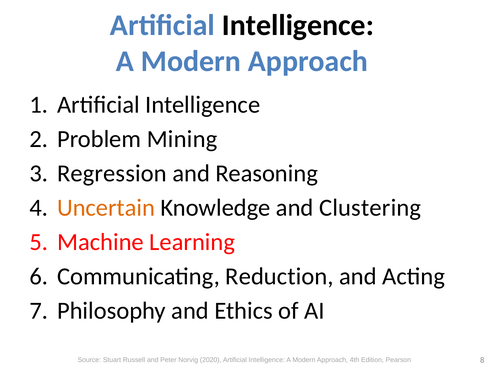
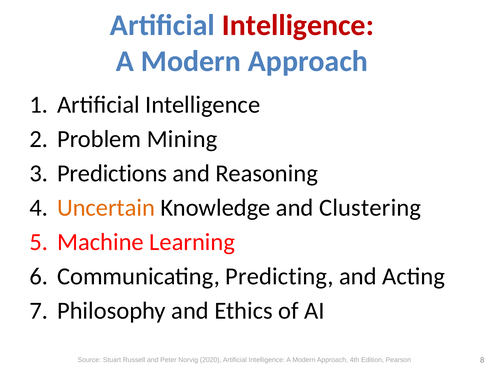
Intelligence colour: black -> red (298, 25)
Regression: Regression -> Predictions (112, 174)
Reduction: Reduction -> Predicting (279, 277)
